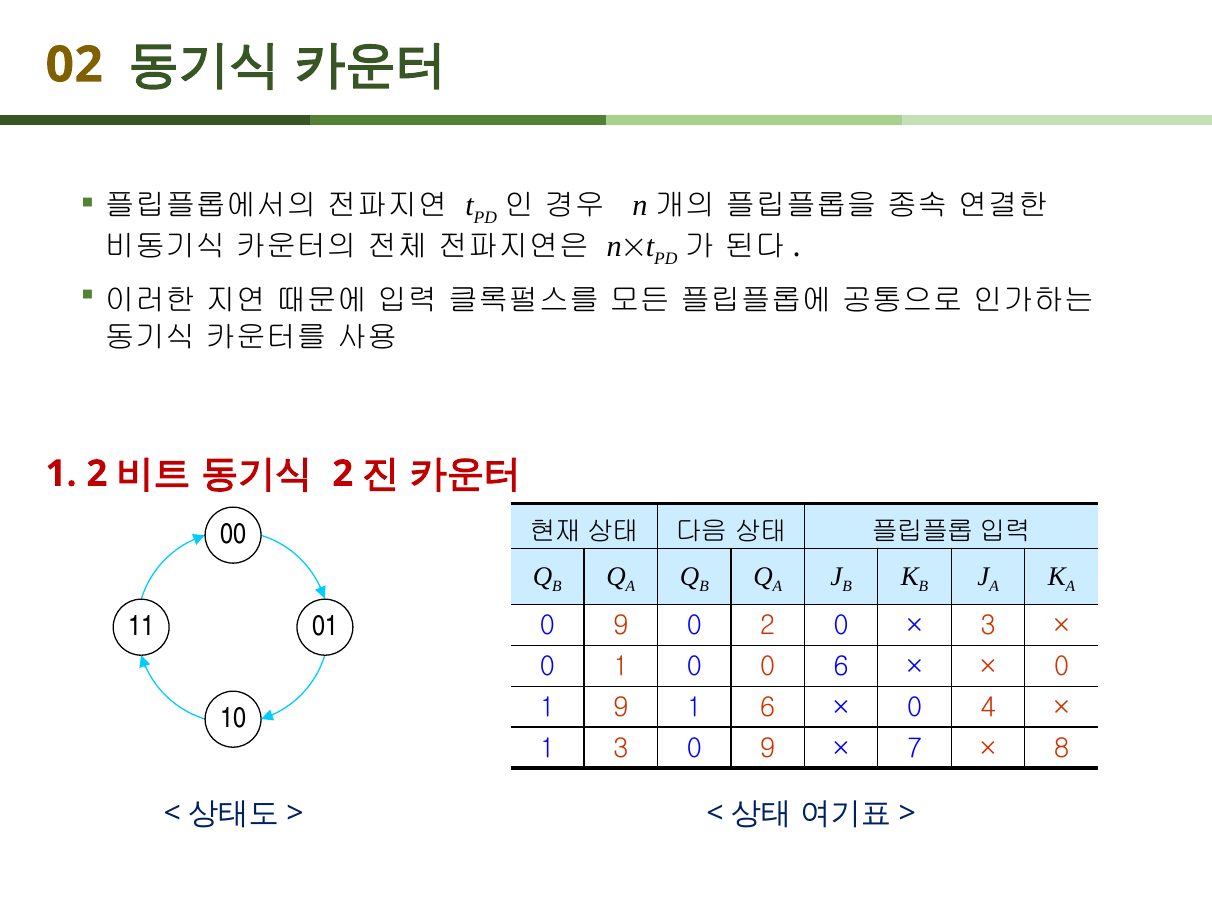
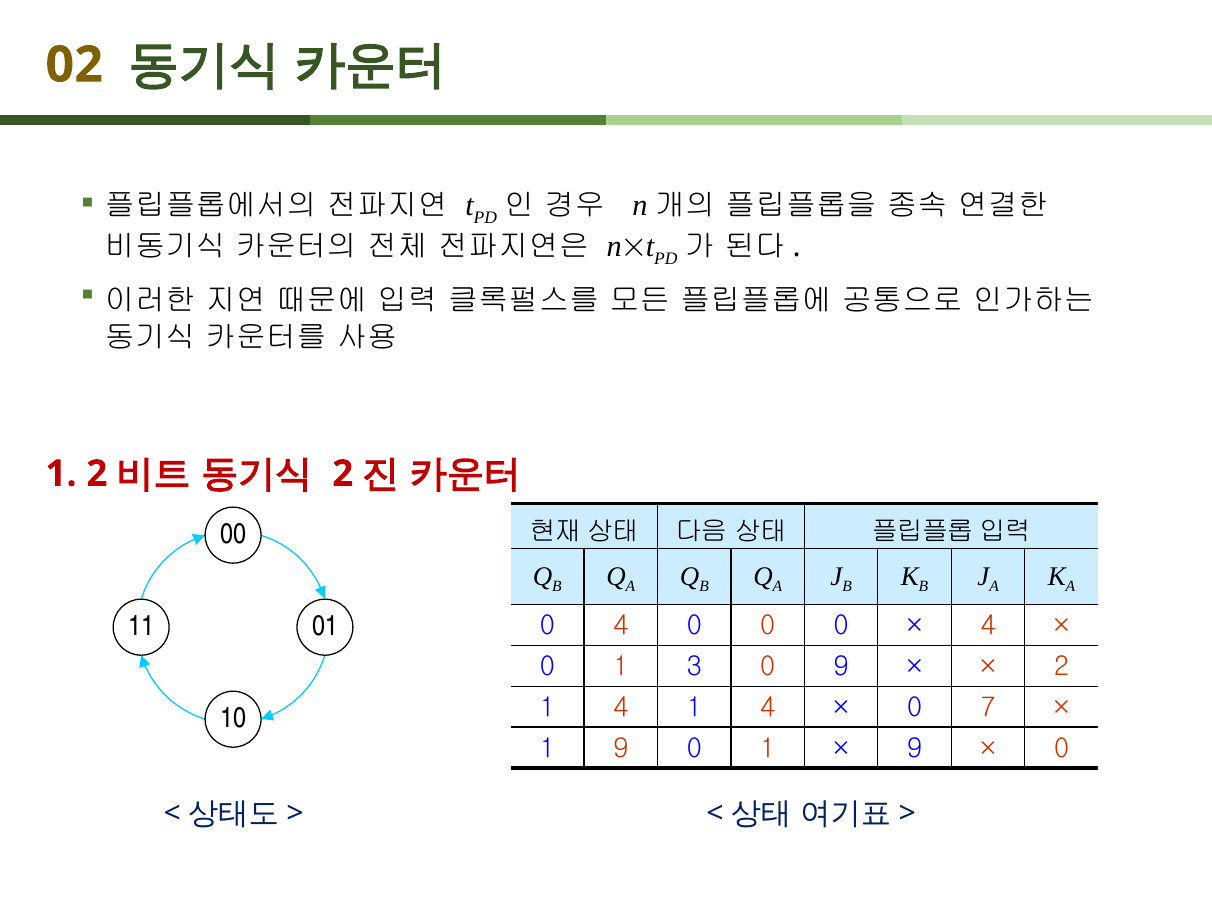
9: 9 -> 4 (621, 626)
2: 2 -> 0 (768, 626)
3: 3 -> 4 (988, 626)
1 0: 0 -> 3 (694, 667)
0 6: 6 -> 9 (841, 667)
0: 0 -> 2 (1061, 667)
9: 9 -> 4 (621, 708)
6: 6 -> 4 (768, 708)
4: 4 -> 7 (988, 708)
1 3: 3 -> 9 (621, 749)
9: 9 -> 1 (768, 749)
7: 7 -> 9 (915, 749)
8: 8 -> 0 (1061, 749)
